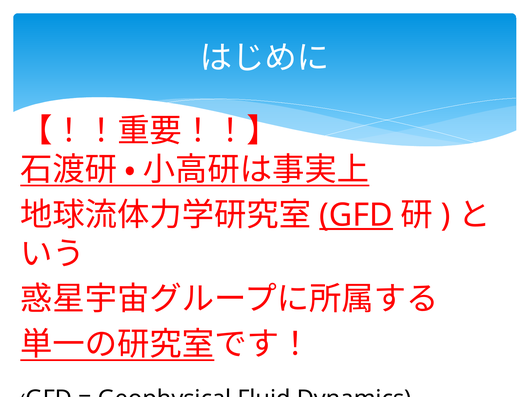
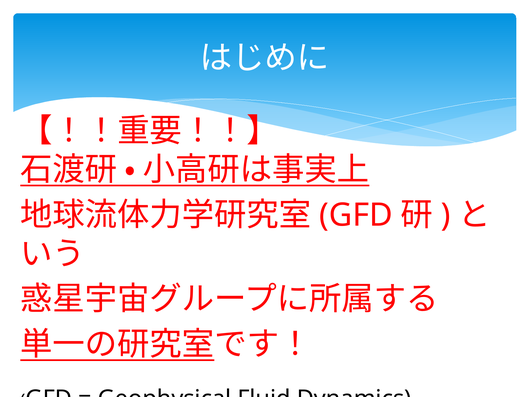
GFD underline: present -> none (356, 215)
